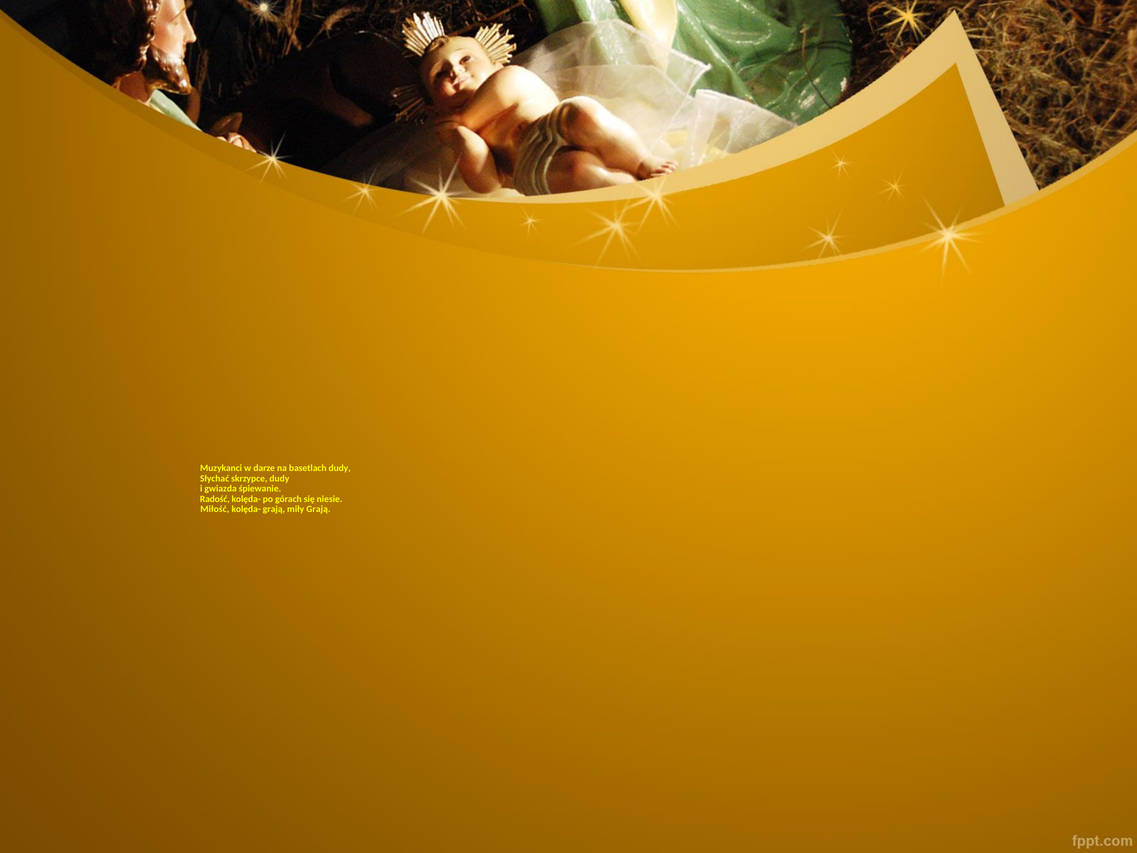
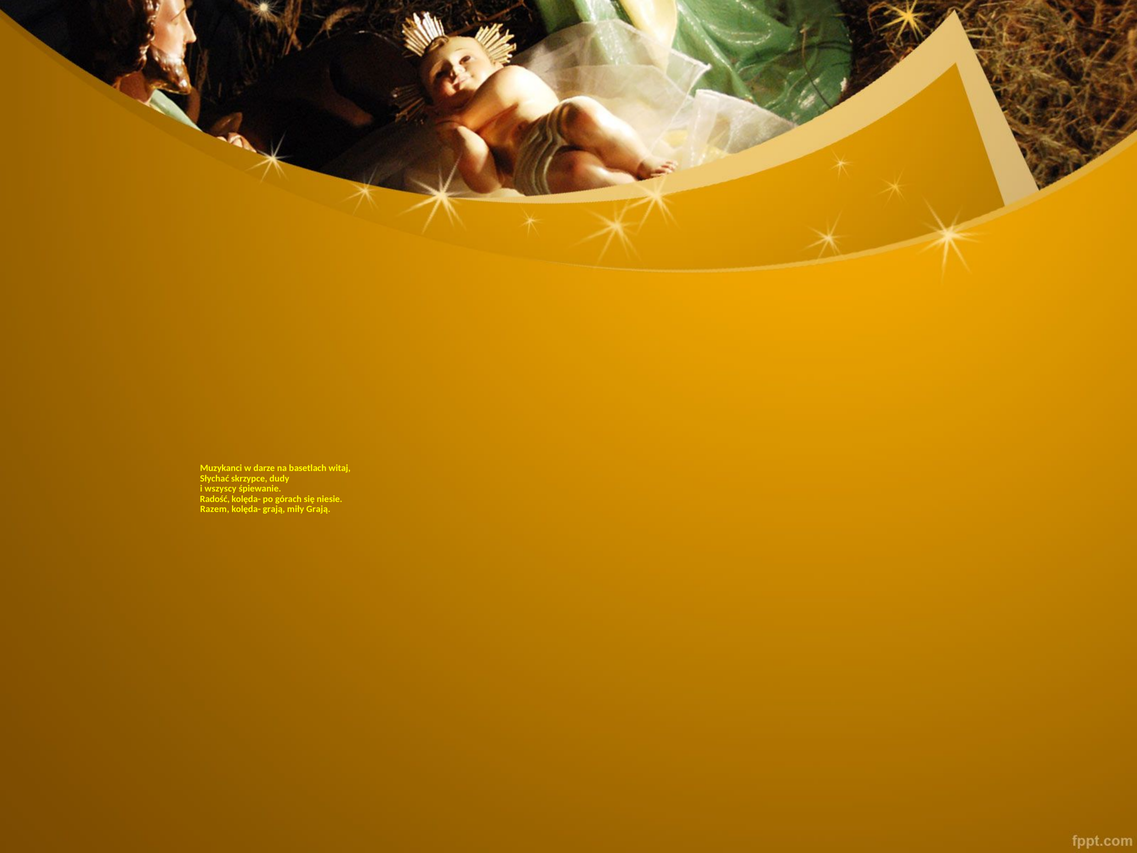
basetlach dudy: dudy -> witaj (340, 468)
gwiazda: gwiazda -> wszyscy (221, 489)
Miłość: Miłość -> Razem (215, 509)
